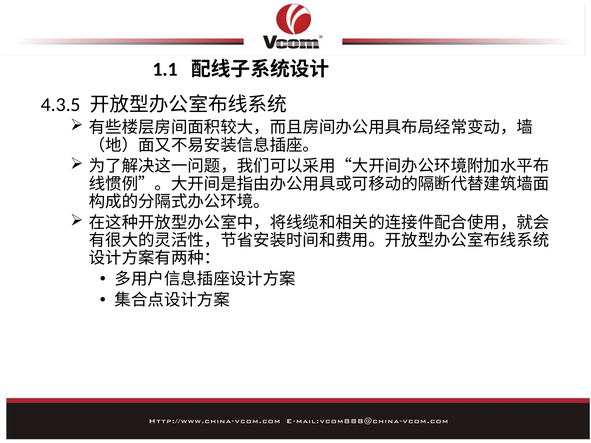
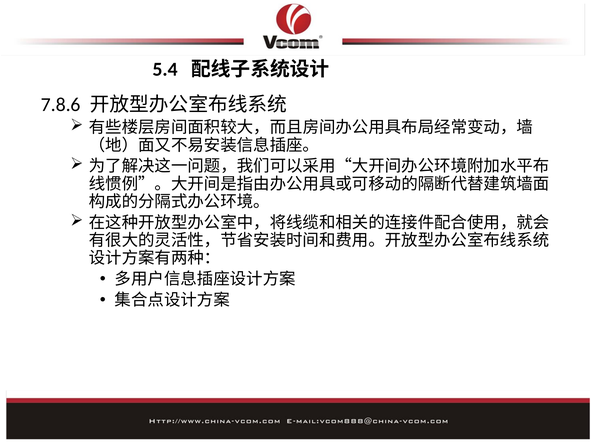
1.1: 1.1 -> 5.4 (165, 69)
4.3.5: 4.3.5 -> 7.8.6 (61, 105)
